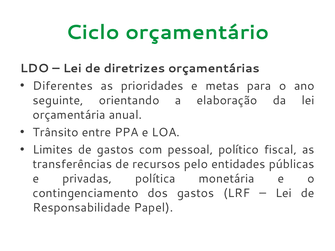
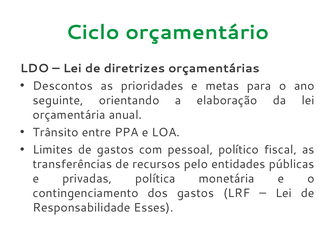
Diferentes: Diferentes -> Descontos (63, 86)
Papel: Papel -> Esses (154, 208)
